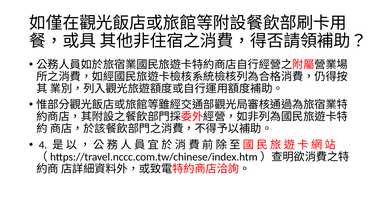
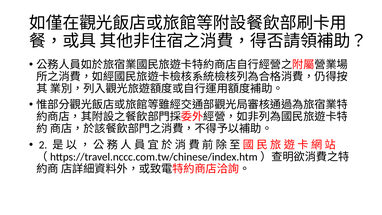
4: 4 -> 2 (43, 145)
